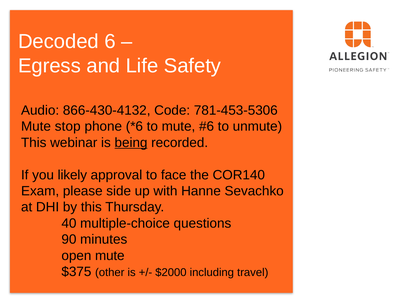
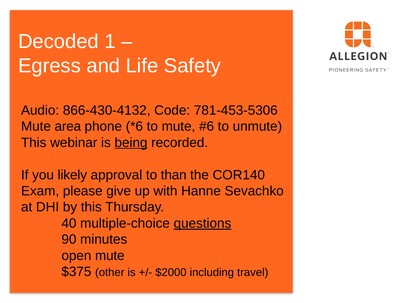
6: 6 -> 1 (110, 42)
stop: stop -> area (68, 126)
face: face -> than (174, 175)
side: side -> give (119, 191)
questions underline: none -> present (202, 223)
